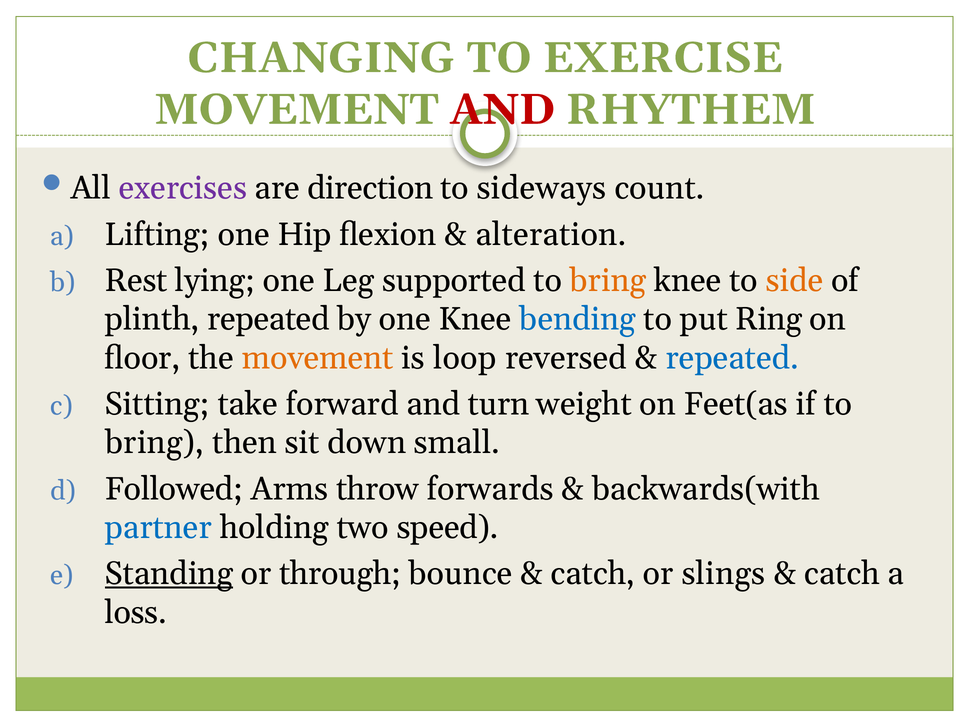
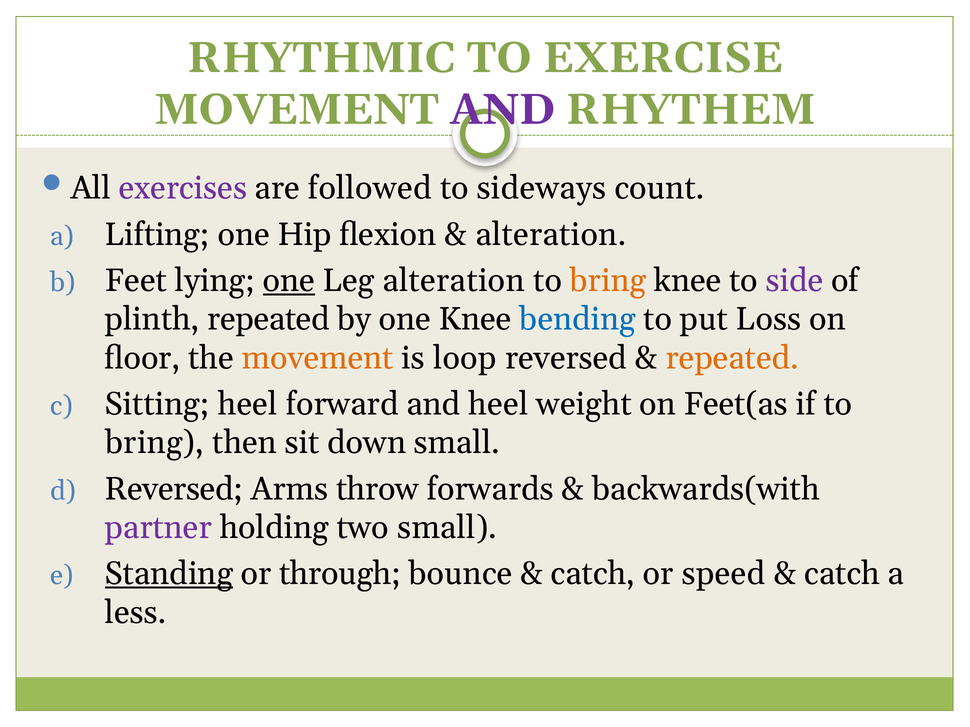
CHANGING: CHANGING -> RHYTHMIC (321, 58)
AND colour: red -> purple (502, 110)
direction: direction -> followed (370, 188)
Rest: Rest -> Feet (136, 281)
one underline: none -> present (289, 281)
Leg supported: supported -> alteration (454, 281)
side colour: orange -> purple (794, 281)
Ring: Ring -> Loss (769, 319)
repeated colour: blue -> orange (732, 358)
Sitting take: take -> heel (248, 404)
and turn: turn -> heel (498, 404)
Followed: Followed -> Reversed (174, 489)
partner colour: blue -> purple (158, 528)
two speed: speed -> small (447, 528)
slings: slings -> speed (724, 574)
loss: loss -> less (136, 613)
